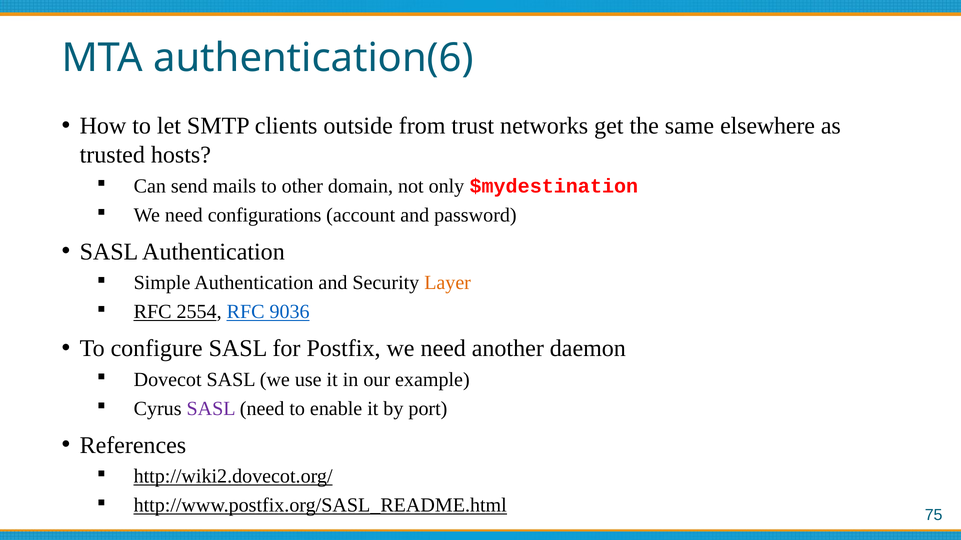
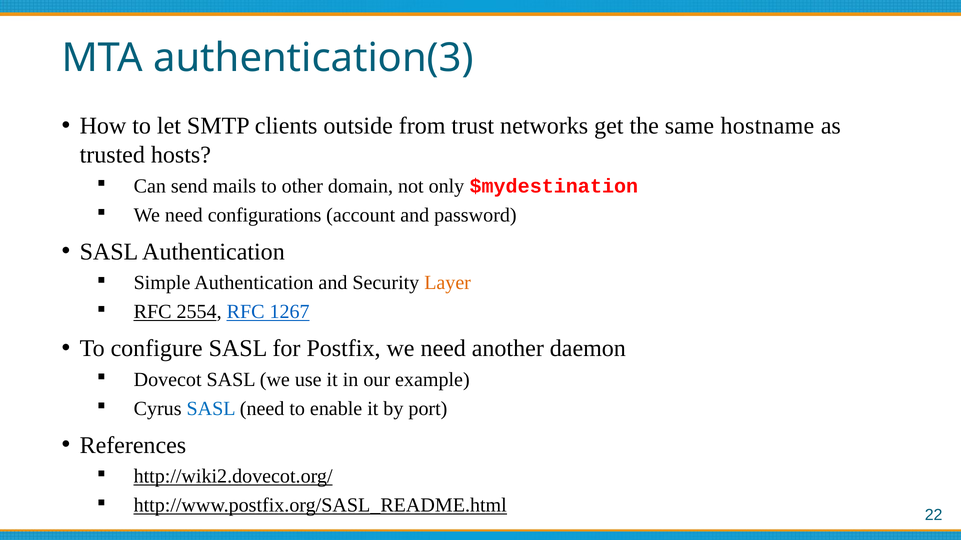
authentication(6: authentication(6 -> authentication(3 (313, 58)
elsewhere: elsewhere -> hostname (767, 126)
9036: 9036 -> 1267 (290, 312)
SASL colour: purple -> blue (211, 409)
75: 75 -> 22 (934, 515)
